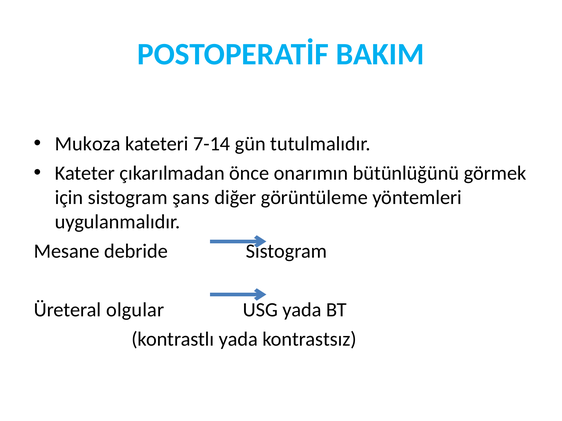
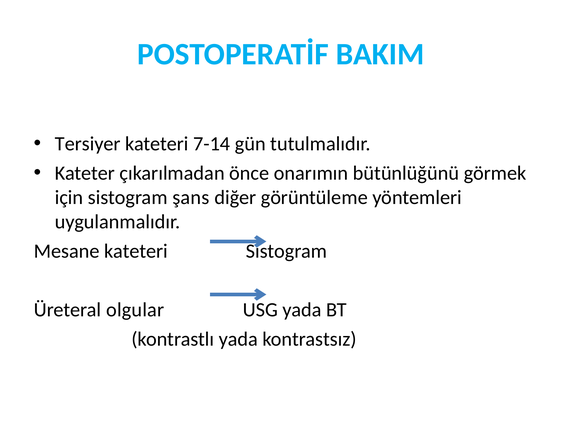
Mukoza: Mukoza -> Tersiyer (88, 144)
Mesane debride: debride -> kateteri (136, 251)
